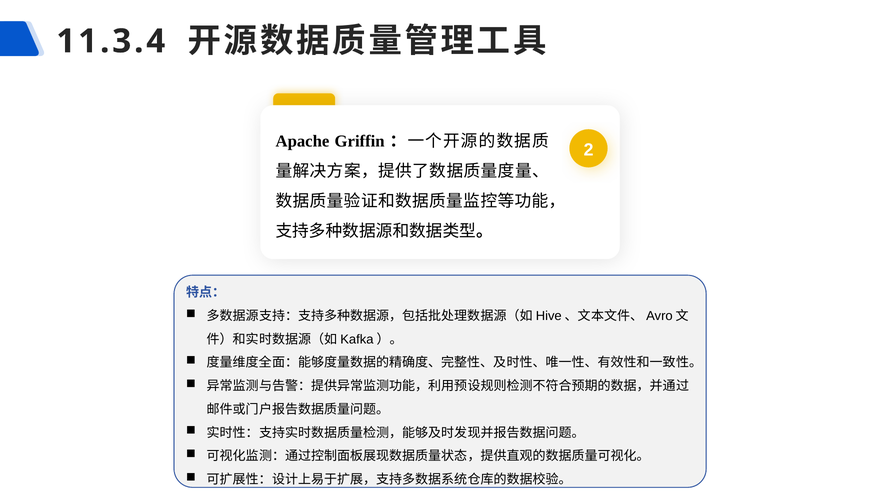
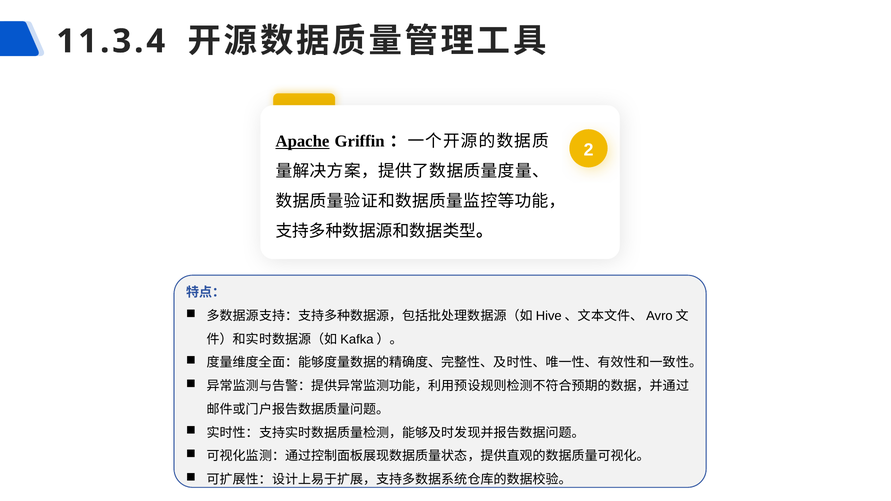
Apache underline: none -> present (302, 141)
